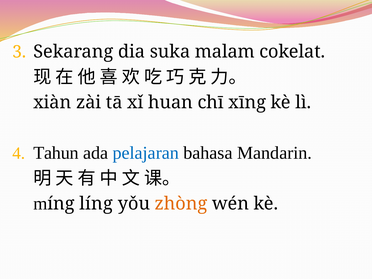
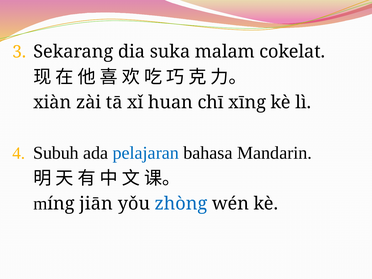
Tahun: Tahun -> Subuh (56, 153)
líng: líng -> jiān (96, 204)
zhòng colour: orange -> blue (181, 204)
